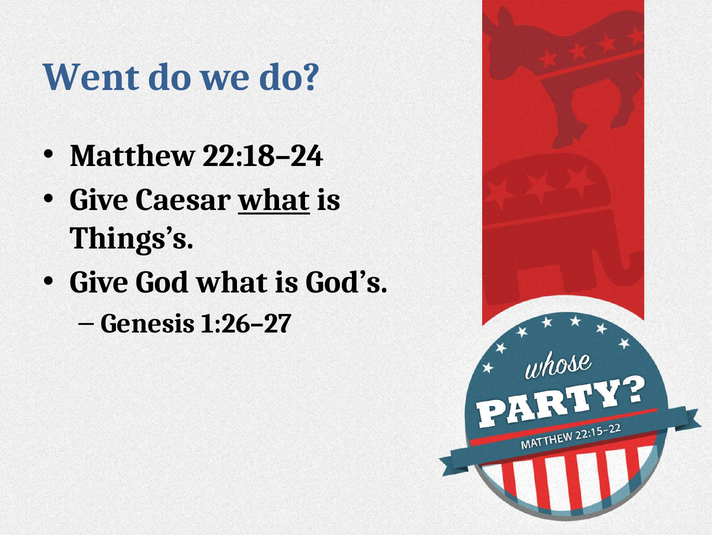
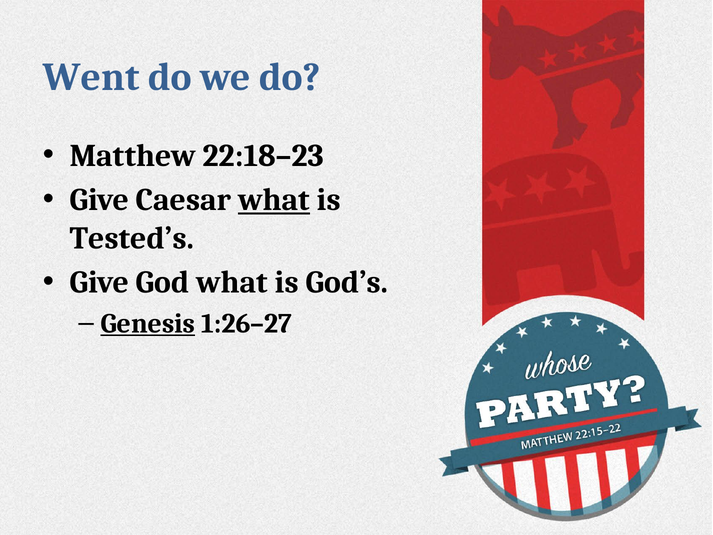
22:18–24: 22:18–24 -> 22:18–23 (263, 156)
Things’s: Things’s -> Tested’s (132, 238)
Genesis underline: none -> present (148, 323)
